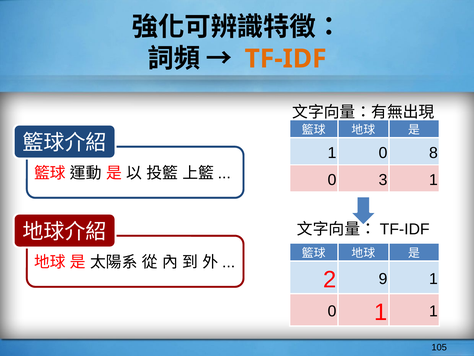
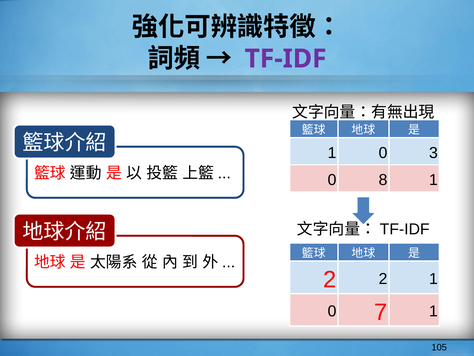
TF-IDF colour: orange -> purple (286, 59)
8: 8 -> 3 (433, 153)
3: 3 -> 8 (383, 180)
2 9: 9 -> 2 (383, 279)
0 1: 1 -> 7 (381, 312)
